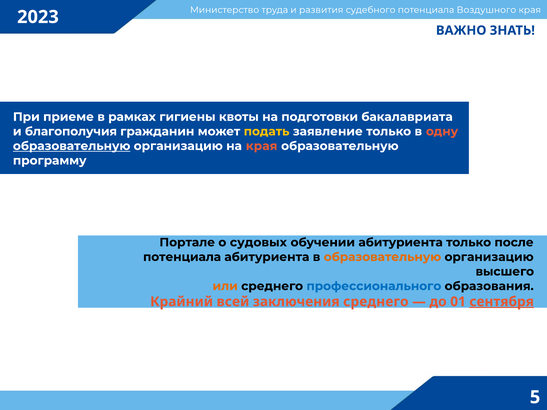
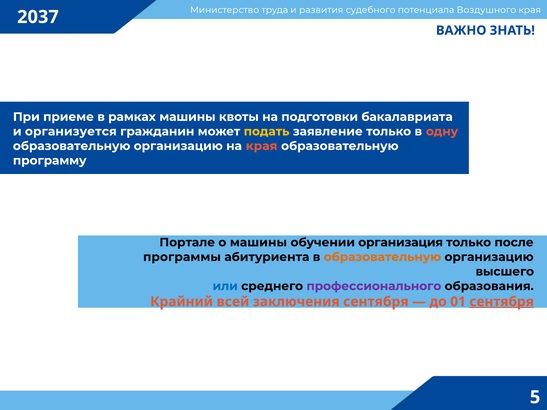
2023: 2023 -> 2037 (38, 17)
рамках гигиены: гигиены -> машины (187, 117)
благополучия: благополучия -> организуется (71, 131)
образовательную underline: present -> none (72, 146)
о судовых: судовых -> машины (258, 243)
обучении абитуриента: абитуриента -> организация (401, 243)
потенциала: потенциала -> программы (182, 257)
или colour: orange -> blue (225, 286)
профессионального colour: blue -> purple (374, 286)
заключения среднего: среднего -> сентября (376, 302)
